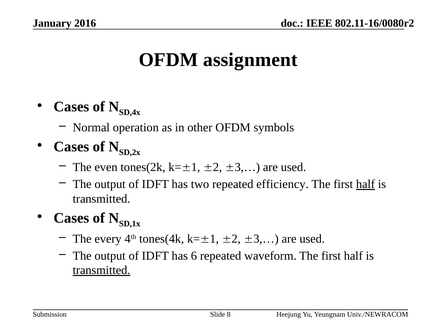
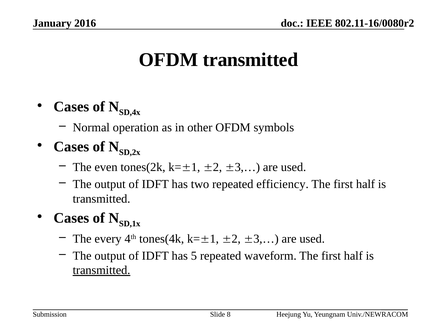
OFDM assignment: assignment -> transmitted (251, 60)
half underline: present -> none (365, 184)
6: 6 -> 5 (194, 255)
